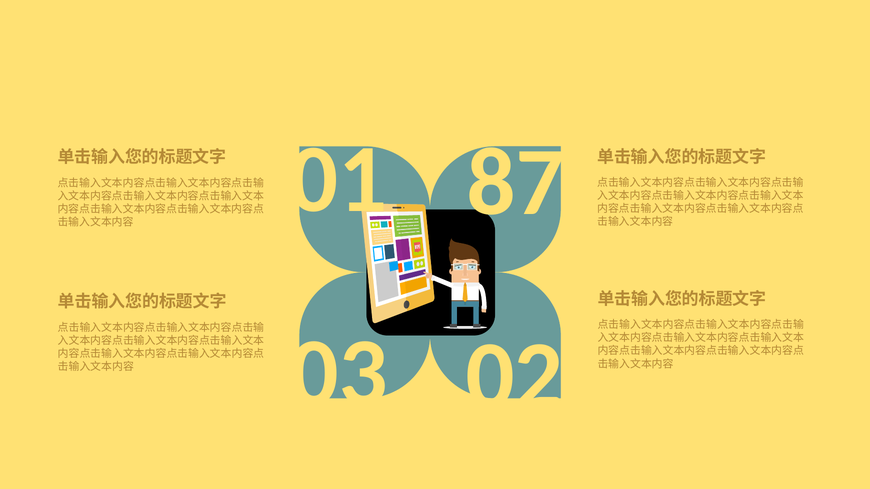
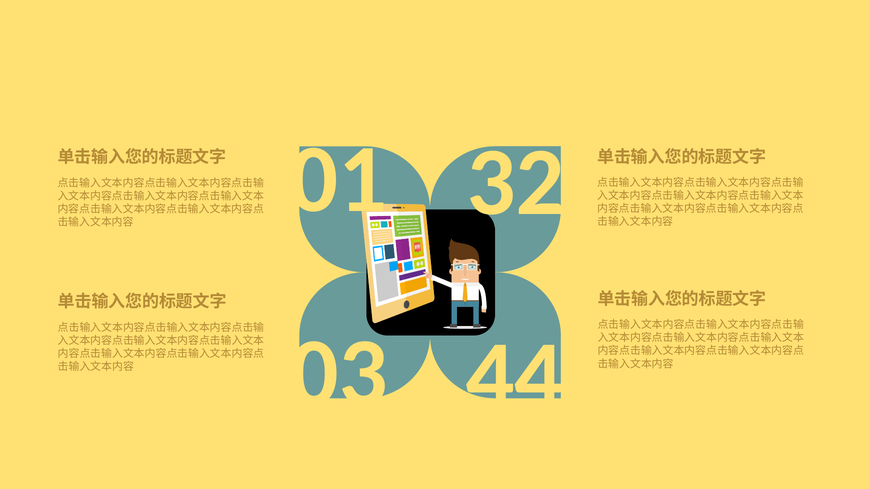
87: 87 -> 32 (516, 182)
02: 02 -> 44 (514, 376)
